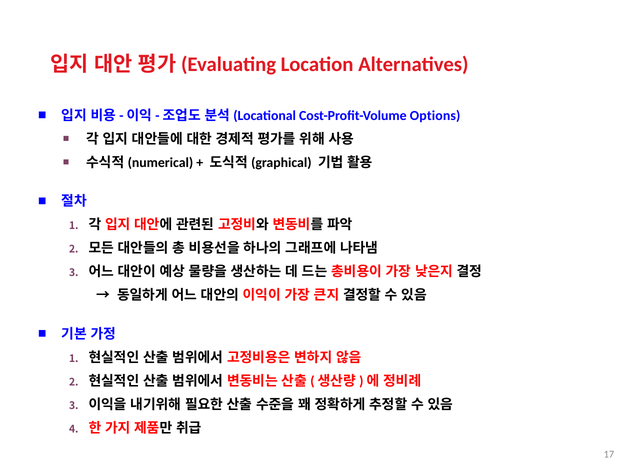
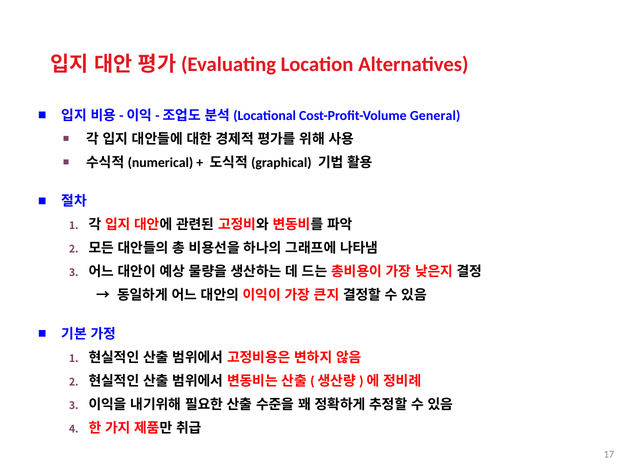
Options: Options -> General (435, 115)
